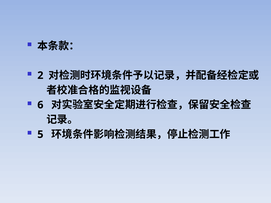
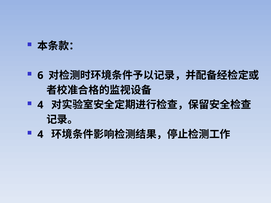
2: 2 -> 6 (40, 76)
6: 6 -> 4 (40, 105)
5: 5 -> 4 (40, 135)
